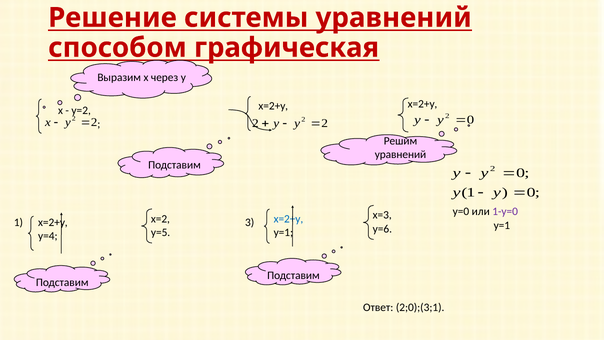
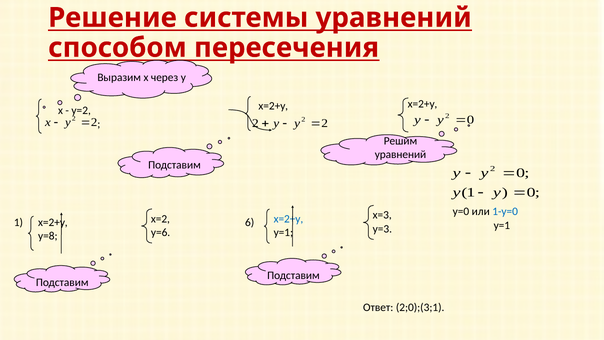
графическая: графическая -> пересечения (287, 48)
1-у=0 colour: purple -> blue (505, 212)
3: 3 -> 6 (250, 222)
у=6: у=6 -> у=3 (382, 229)
у=5: у=5 -> у=6 (161, 232)
у=4: у=4 -> у=8 (48, 236)
